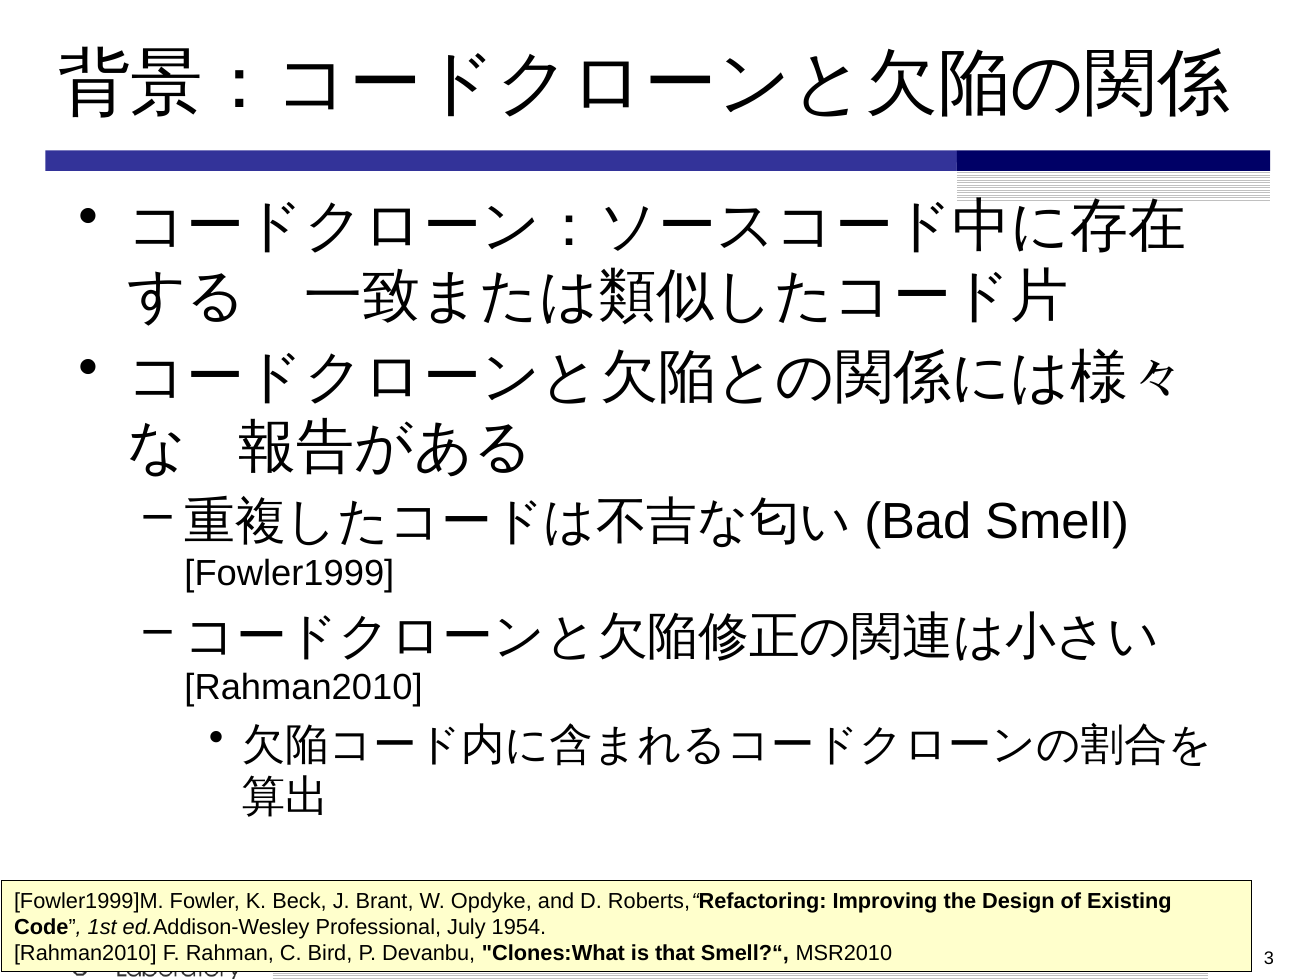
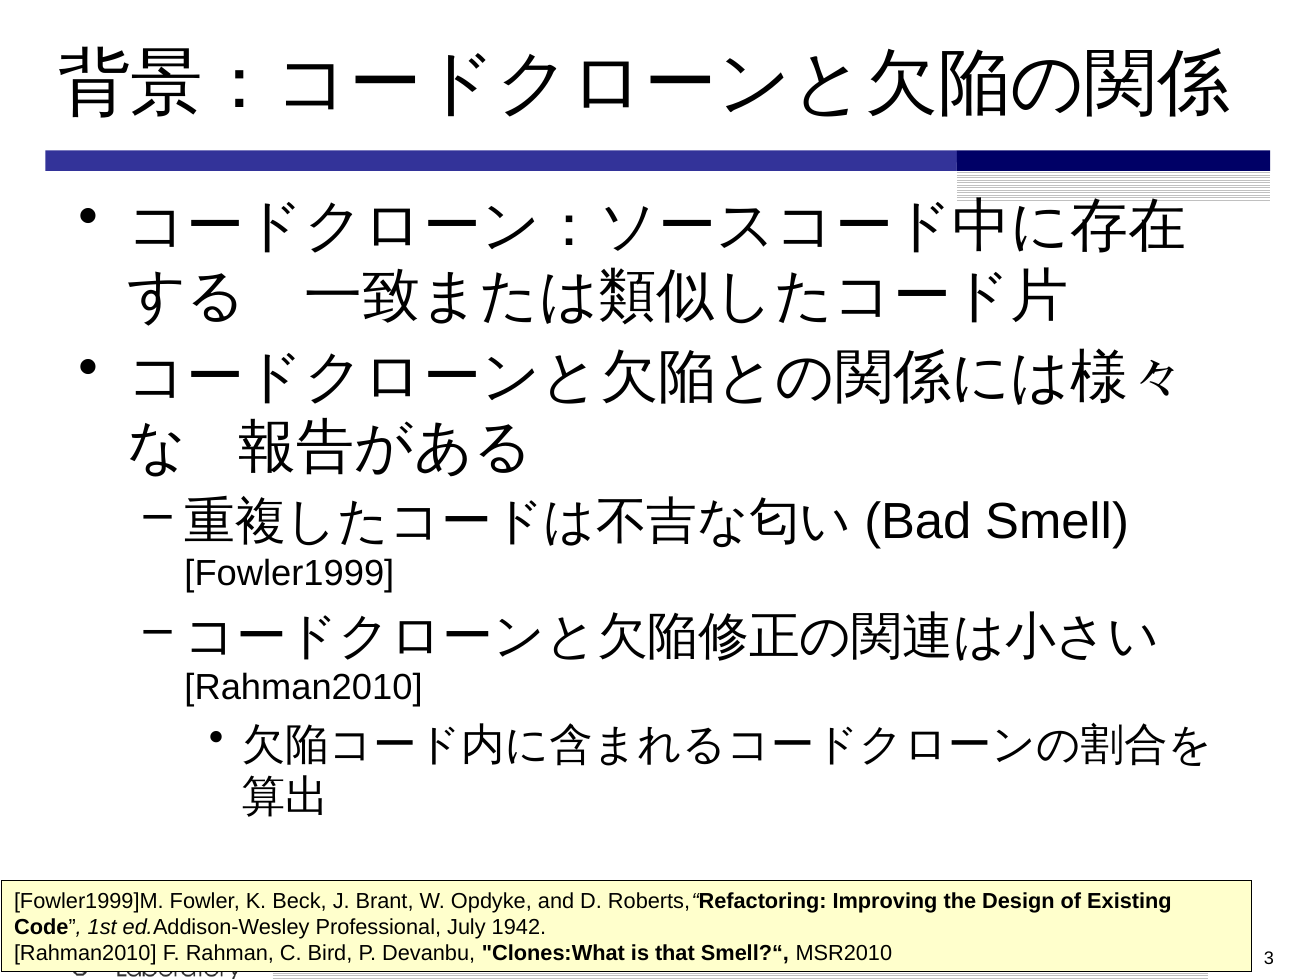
1954: 1954 -> 1942 (519, 928)
